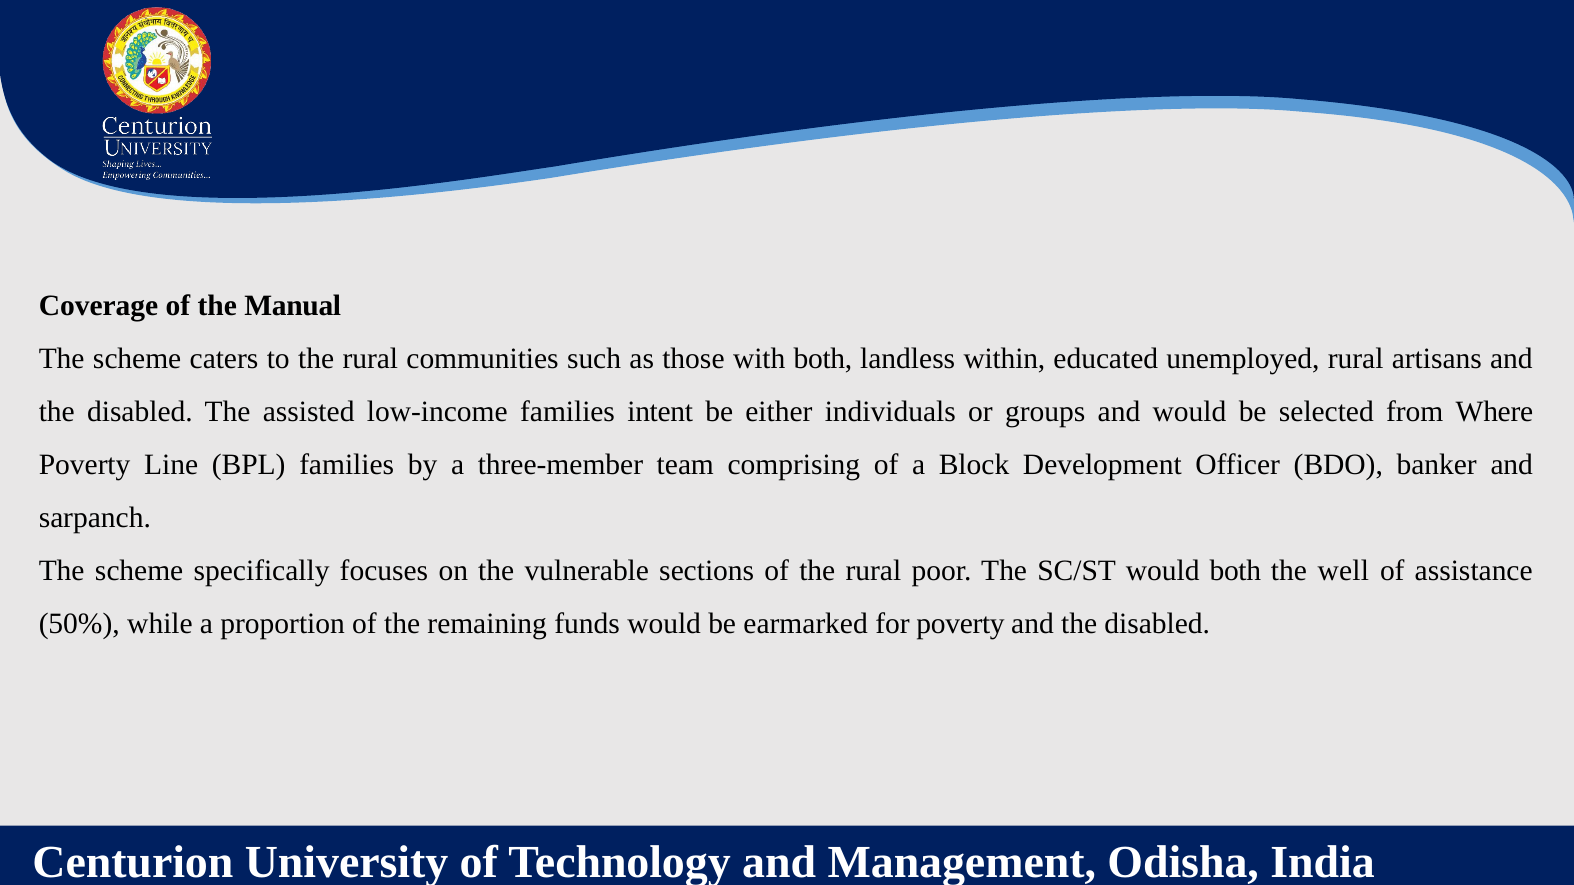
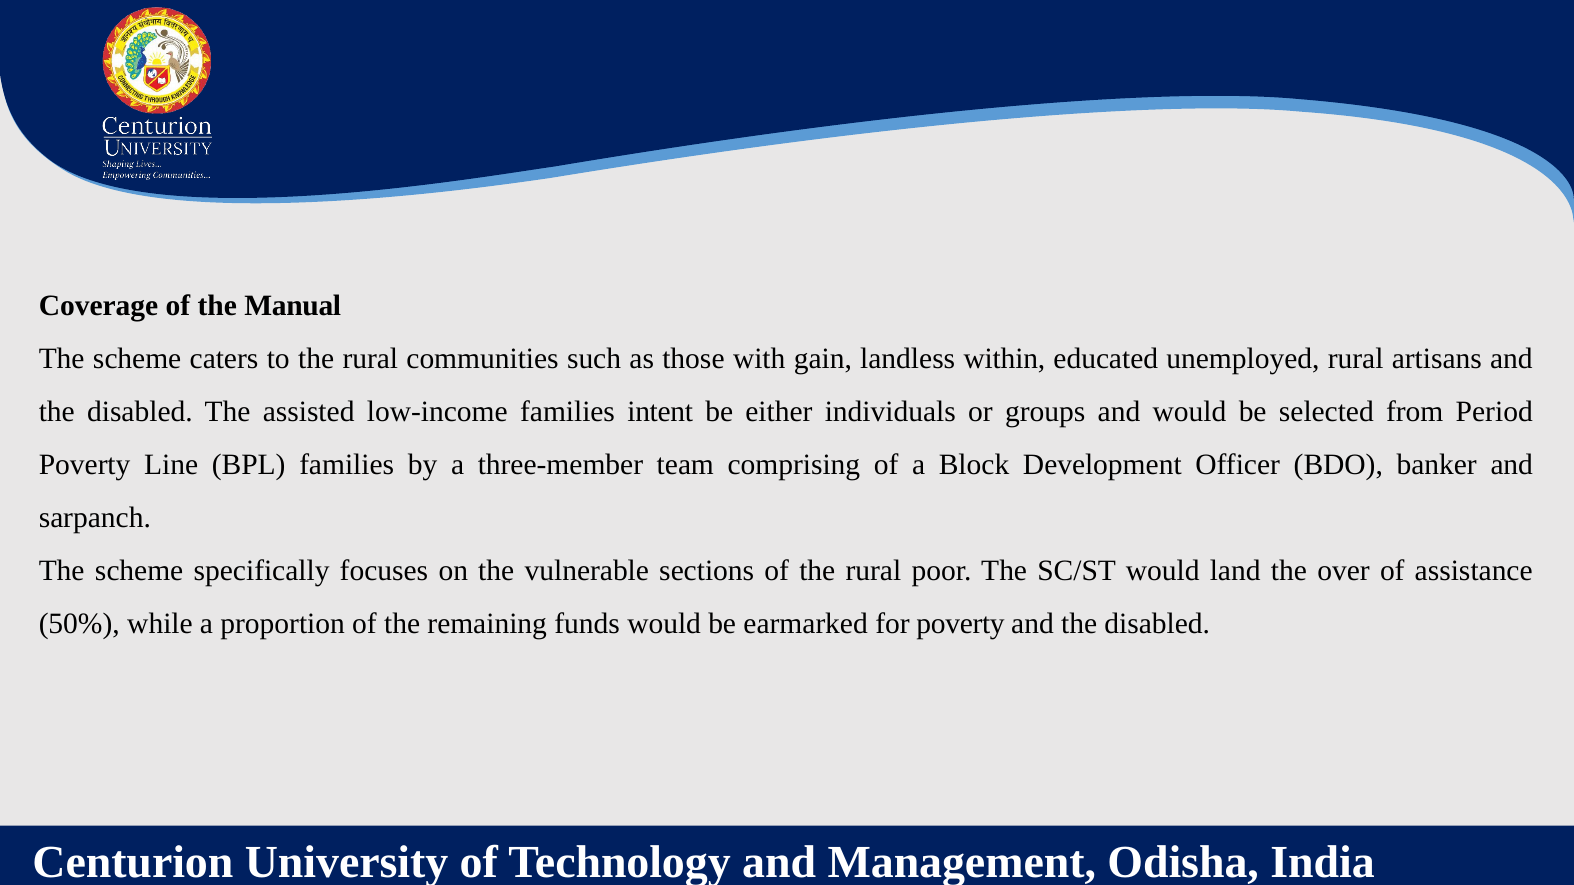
with both: both -> gain (823, 359)
Where: Where -> Period (1494, 412)
would both: both -> land (1235, 571)
well: well -> over (1343, 571)
